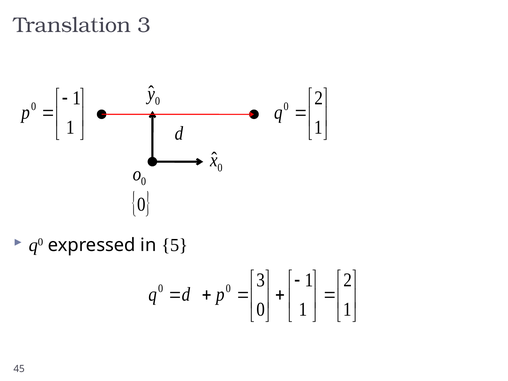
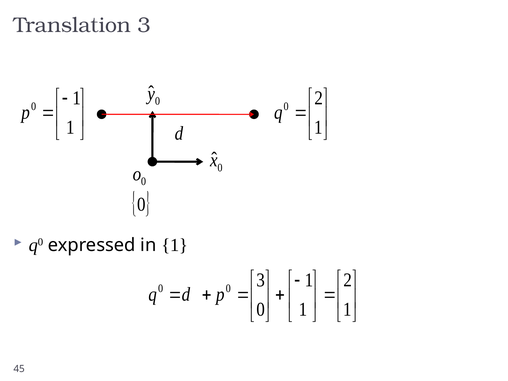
in 5: 5 -> 1 (175, 245)
